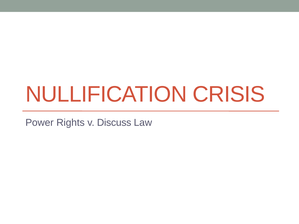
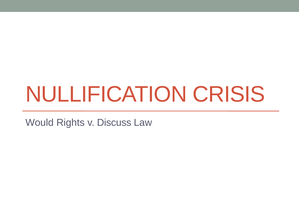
Power: Power -> Would (40, 123)
